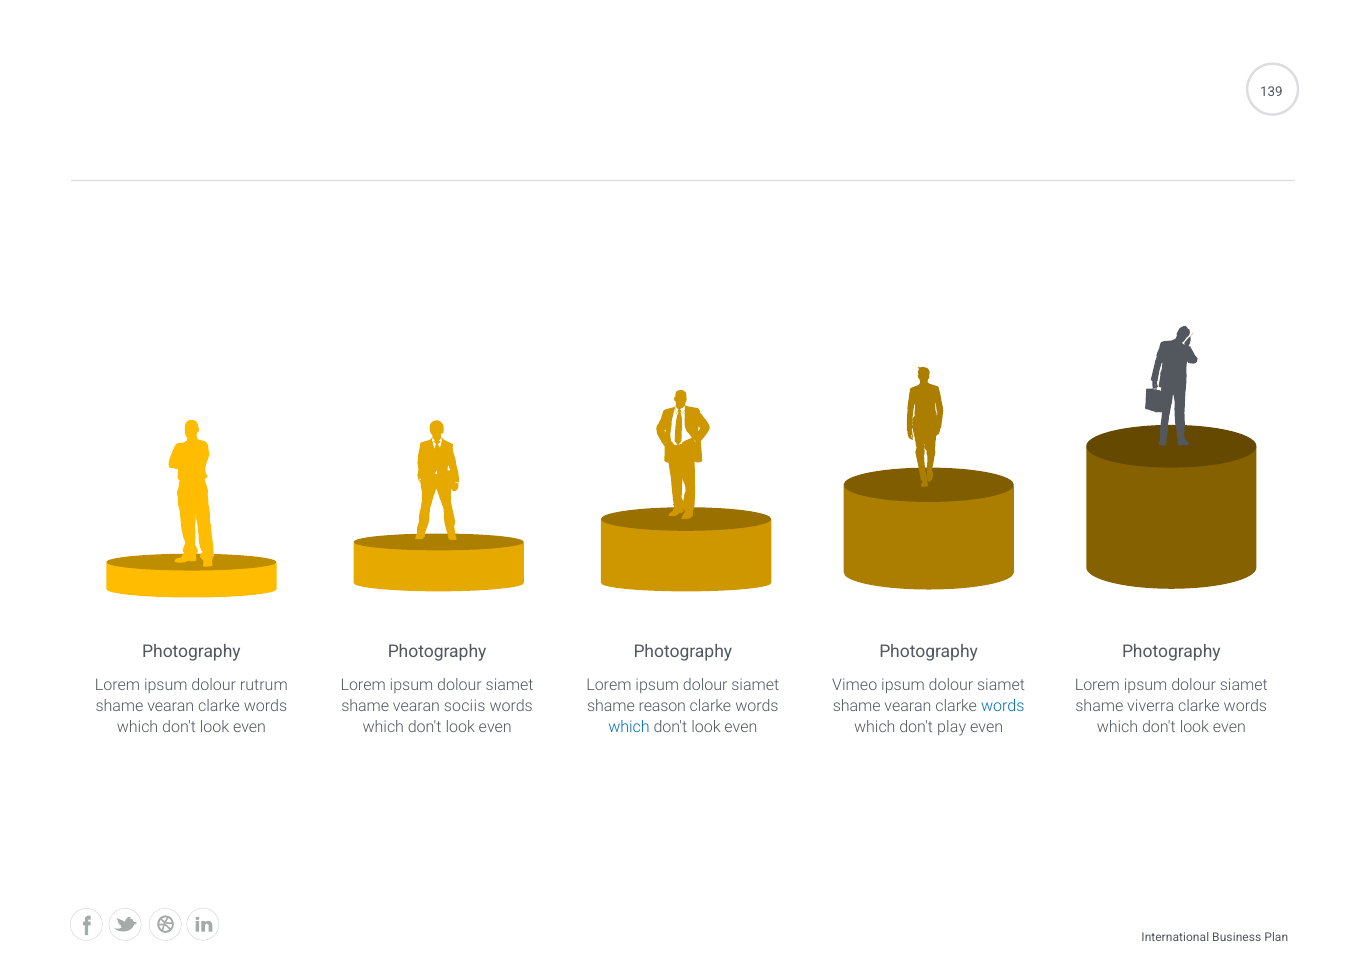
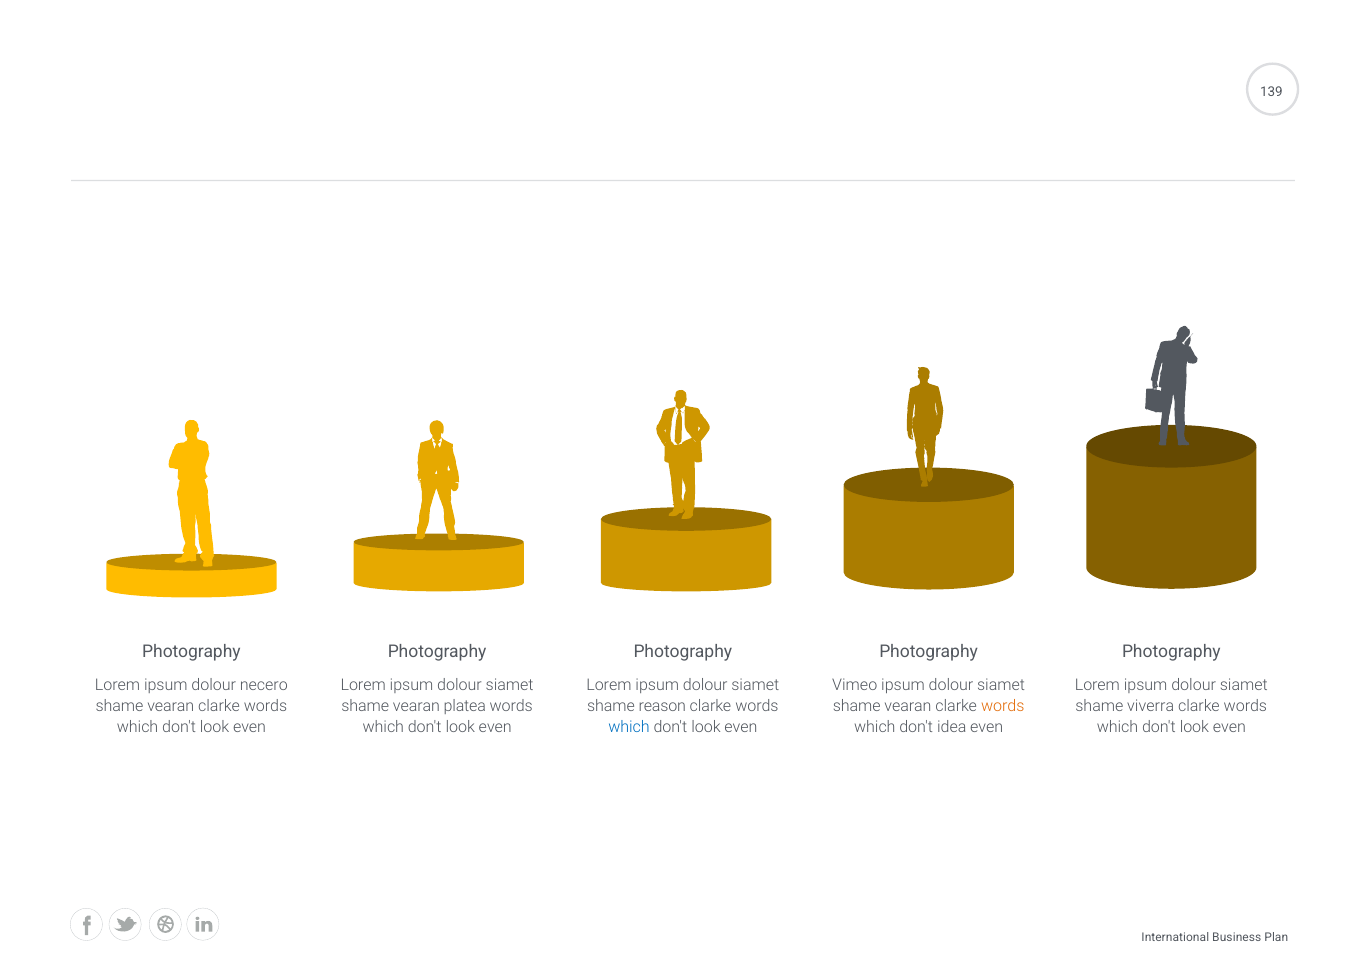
rutrum: rutrum -> necero (264, 685)
sociis: sociis -> platea (465, 706)
words colour: blue -> orange (1003, 706)
play: play -> idea (952, 728)
